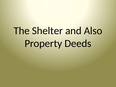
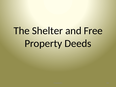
Also: Also -> Free (93, 31)
